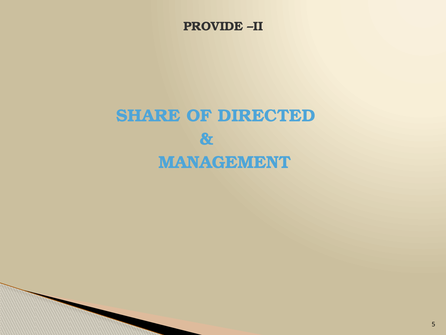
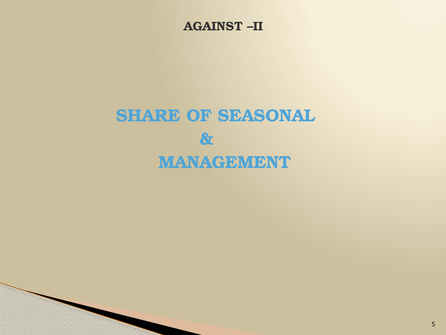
PROVIDE: PROVIDE -> AGAINST (213, 26)
DIRECTED: DIRECTED -> SEASONAL (267, 116)
